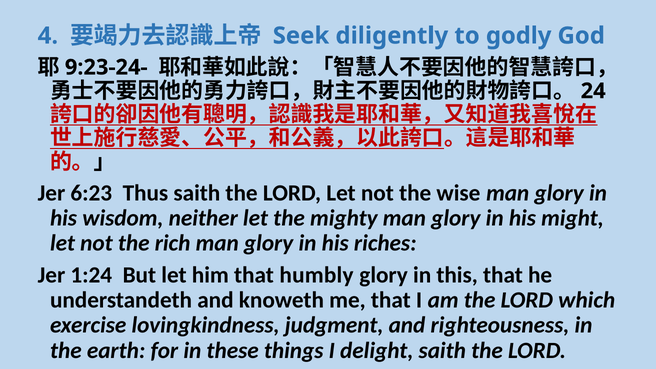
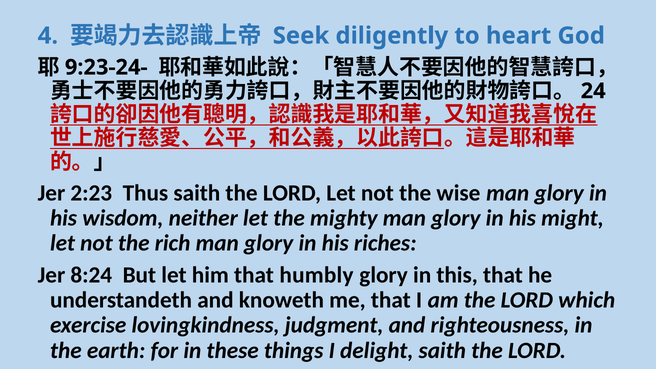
godly: godly -> heart (519, 36)
6:23: 6:23 -> 2:23 (91, 193)
1:24: 1:24 -> 8:24 (91, 275)
